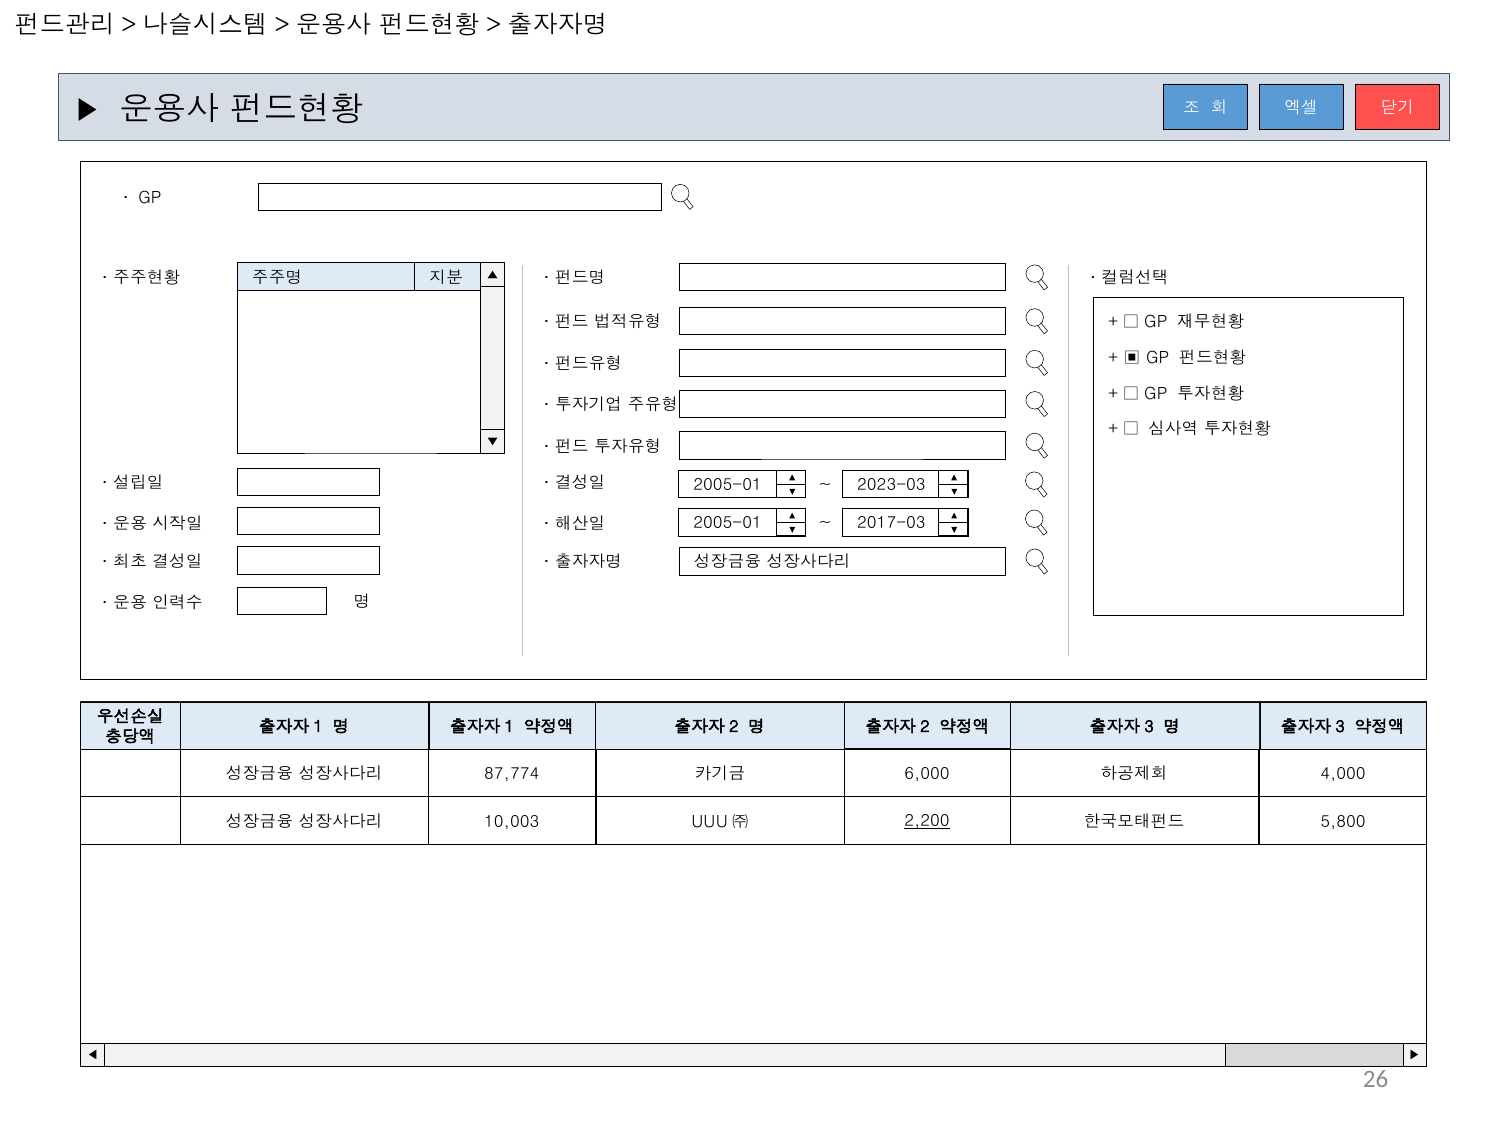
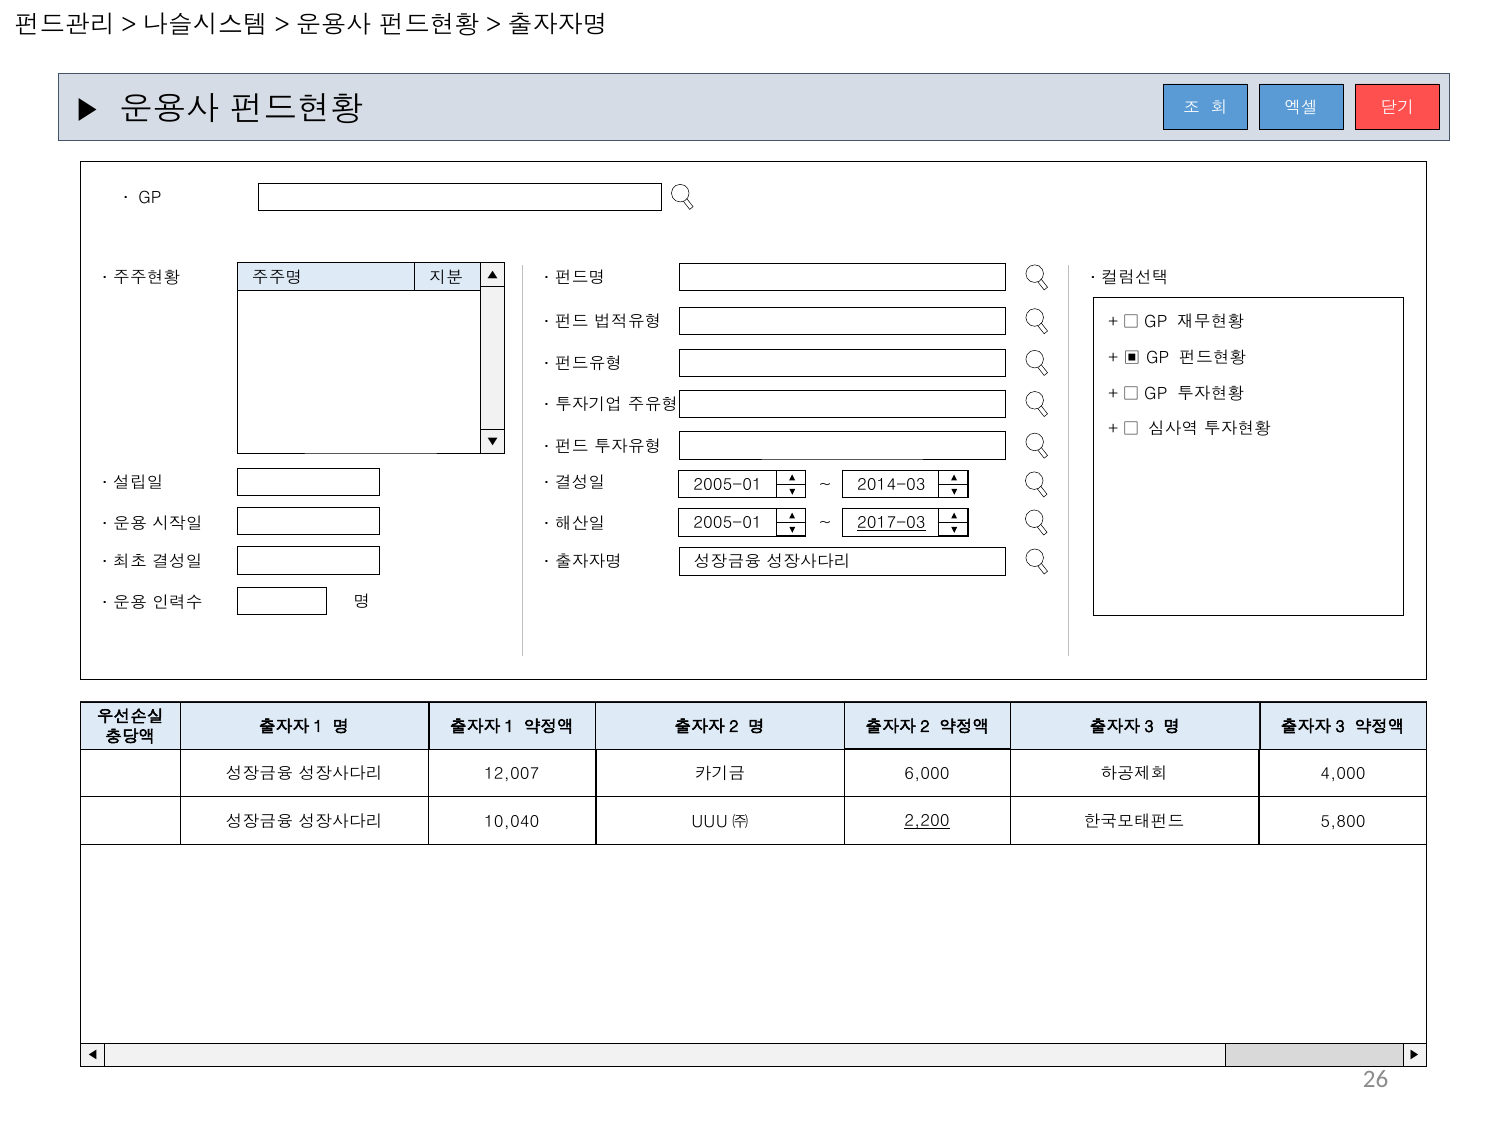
2023-03: 2023-03 -> 2014-03 (891, 485)
2017-03 underline: none -> present (891, 523)
87,774: 87,774 -> 12,007 (512, 774)
10,003: 10,003 -> 10,040 (512, 822)
